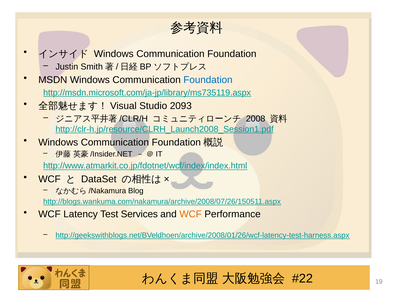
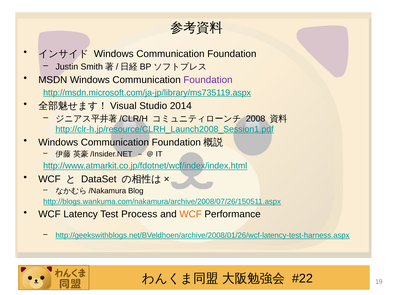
Foundation colour: blue -> purple (208, 80)
2093: 2093 -> 2014 (181, 106)
Services: Services -> Process (139, 214)
